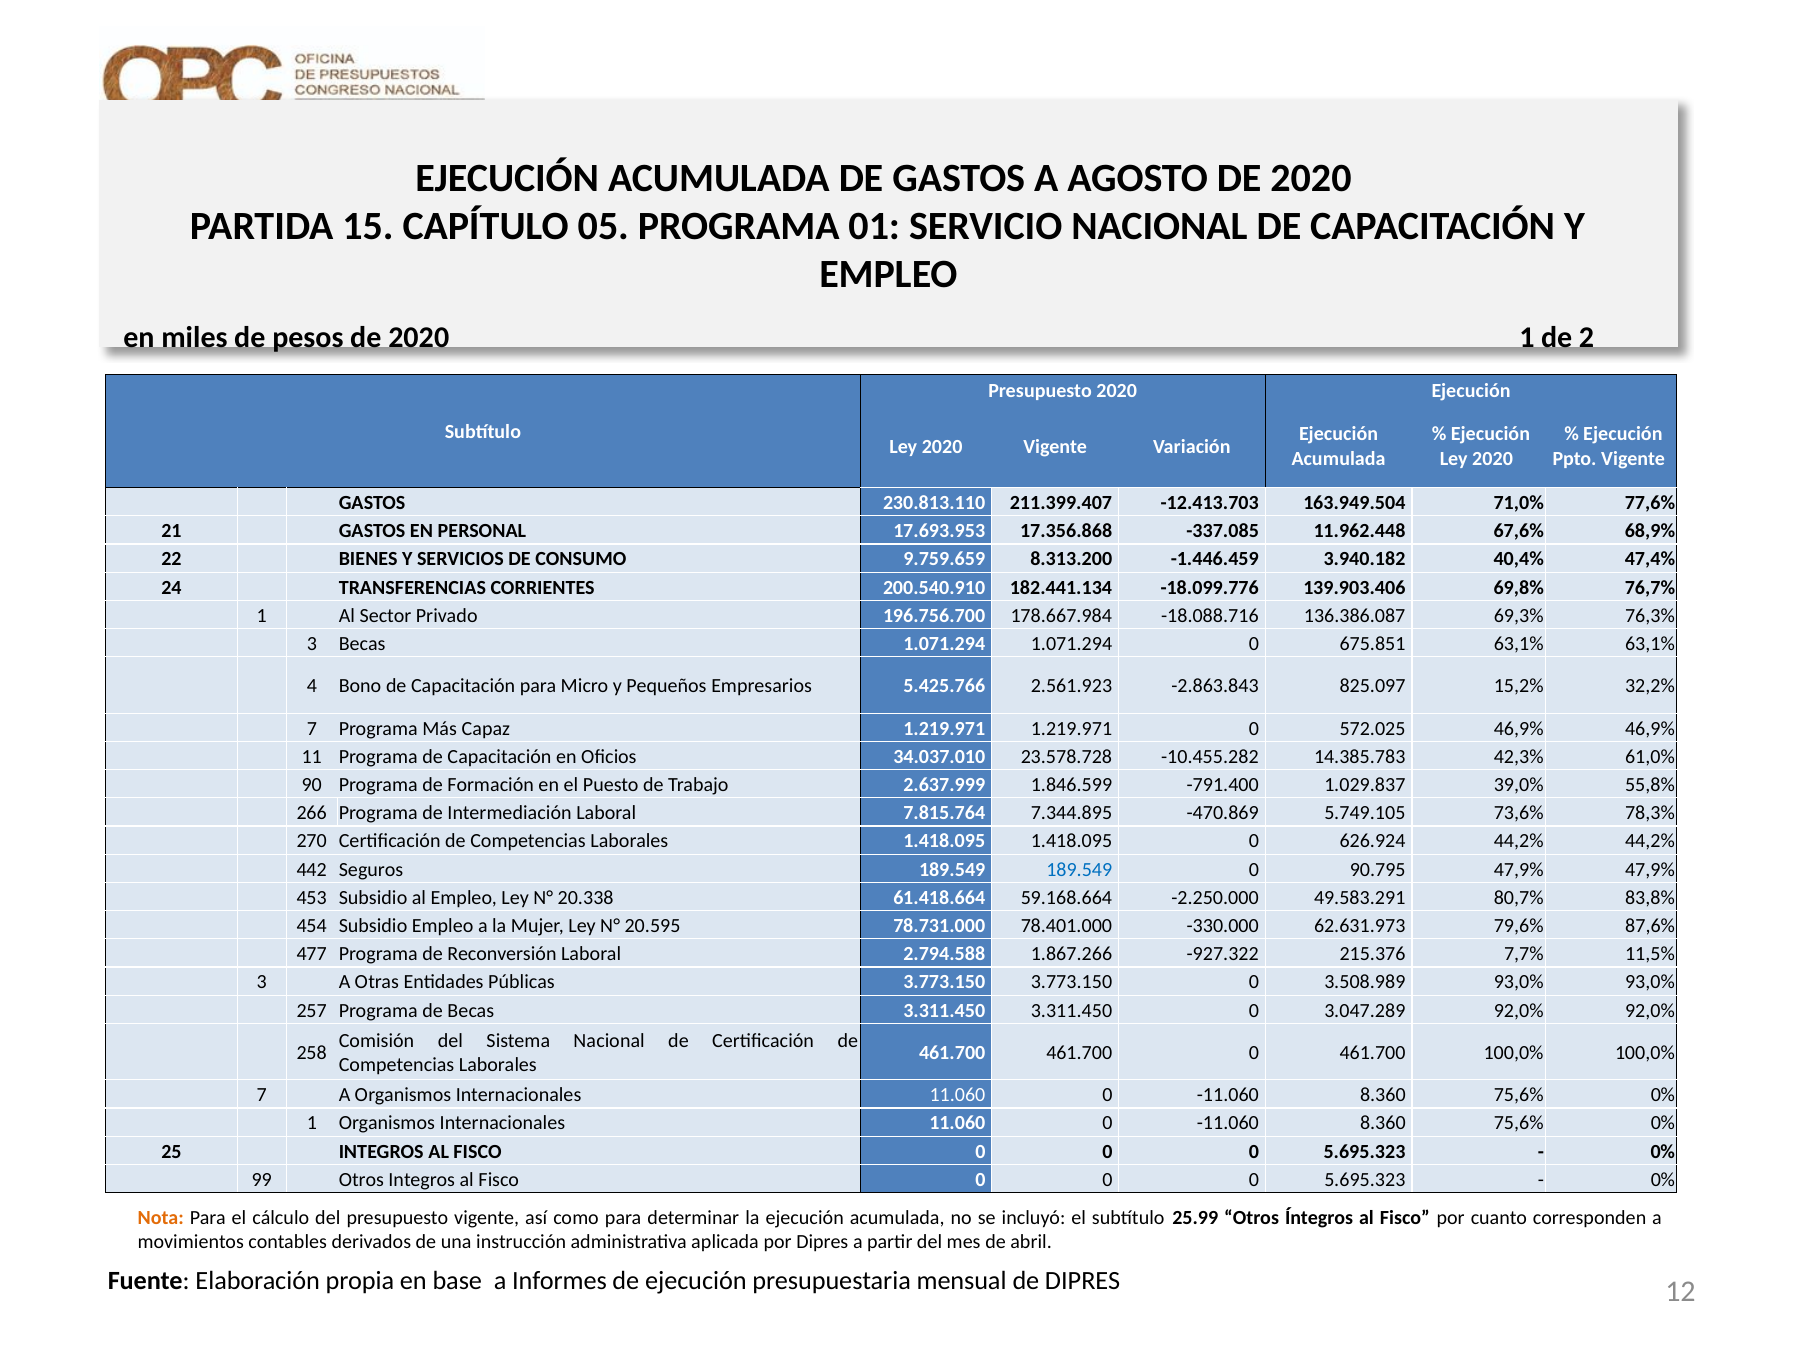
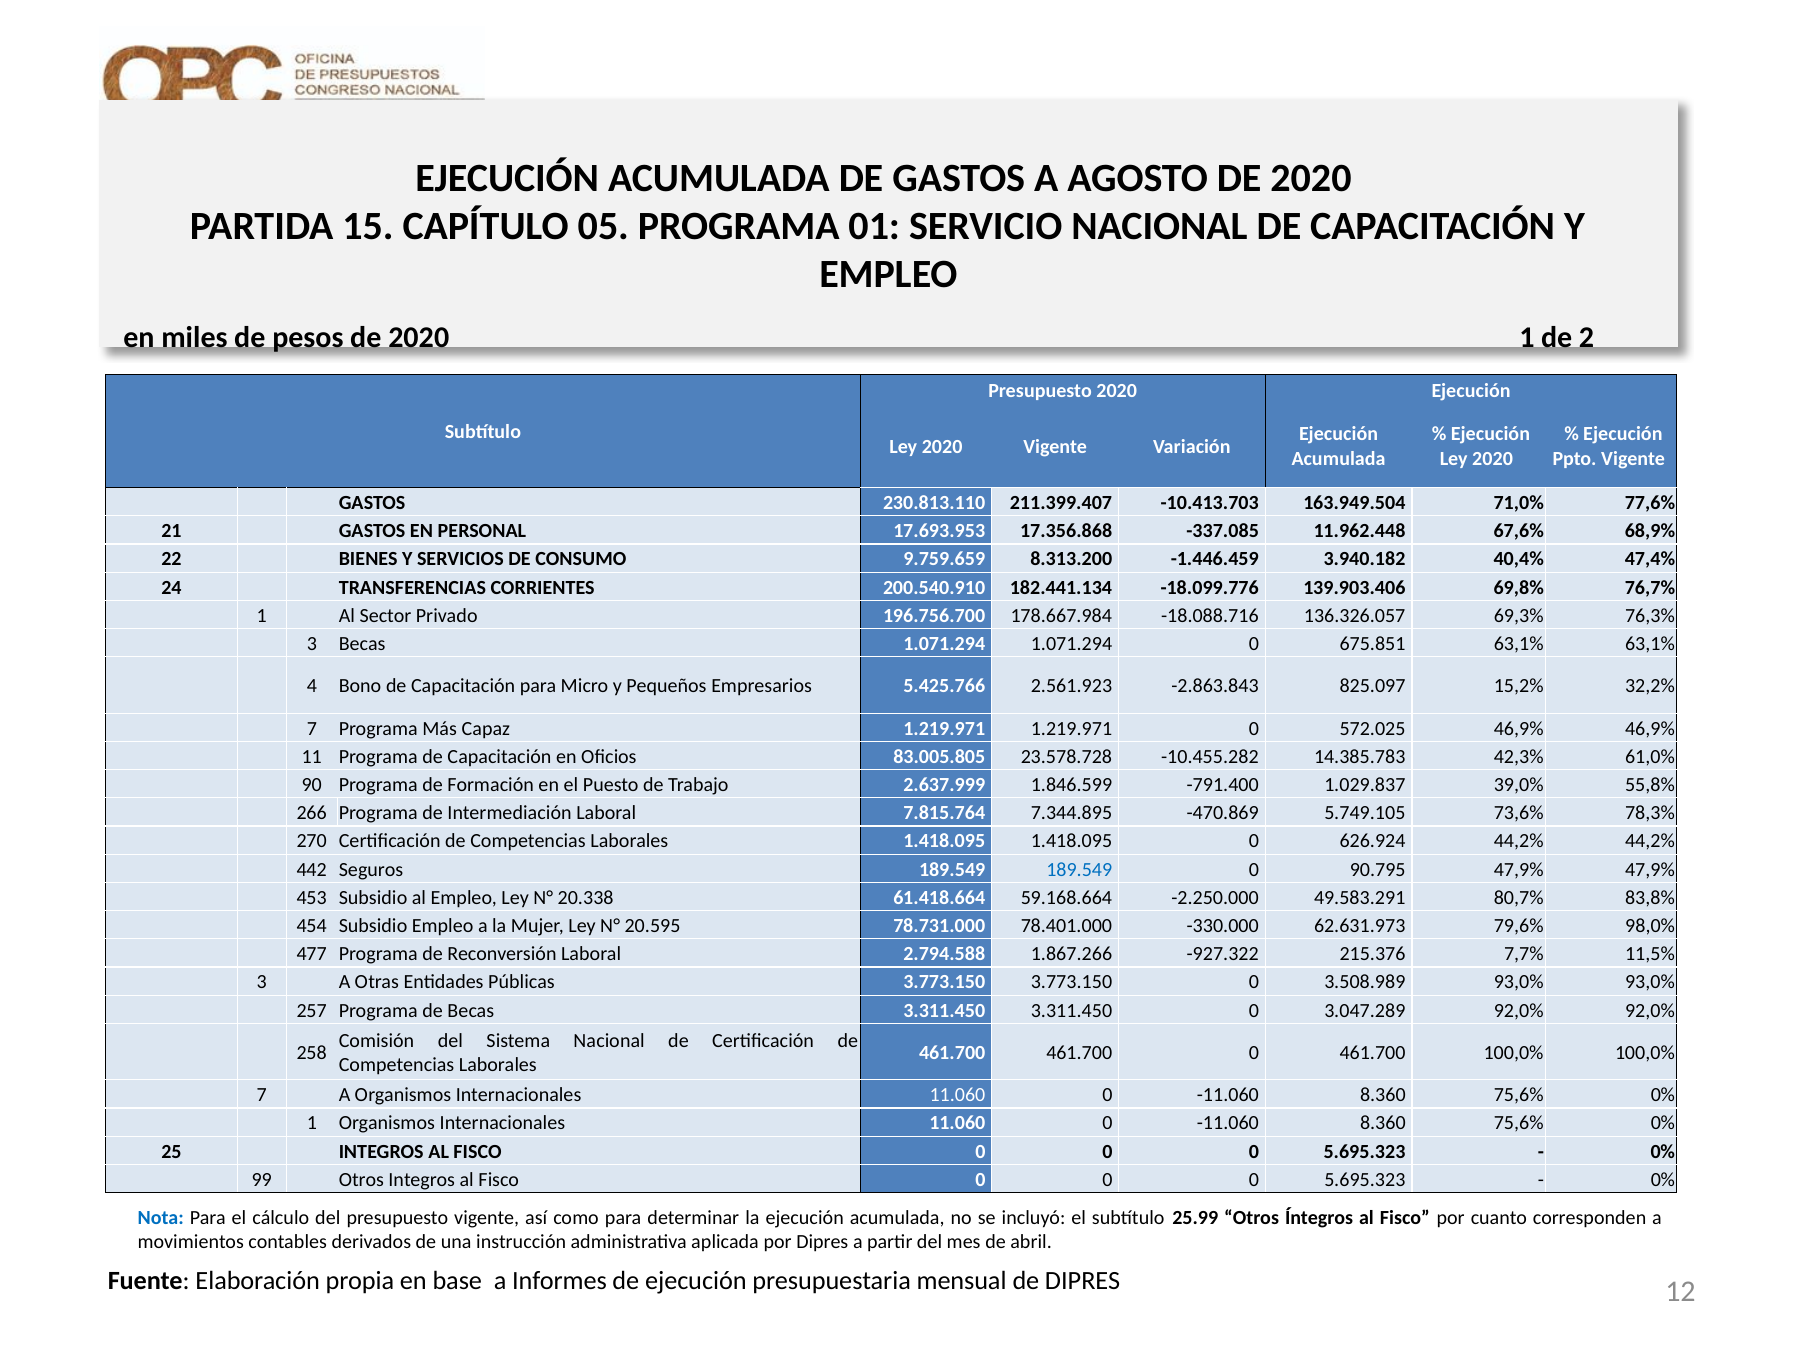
-12.413.703: -12.413.703 -> -10.413.703 (1210, 503)
136.386.087: 136.386.087 -> 136.326.057 (1355, 616)
34.037.010: 34.037.010 -> 83.005.805 (939, 757)
87,6%: 87,6% -> 98,0% (1650, 926)
Nota colour: orange -> blue (161, 1218)
